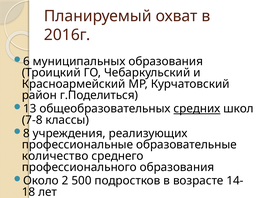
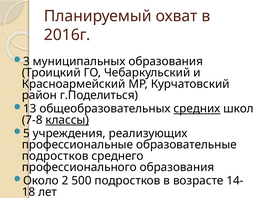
6: 6 -> 3 (26, 61)
классы underline: none -> present (67, 120)
8: 8 -> 5 (26, 133)
количество: количество -> подростков (55, 155)
